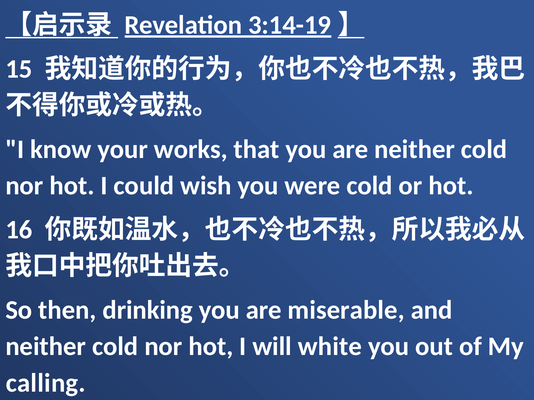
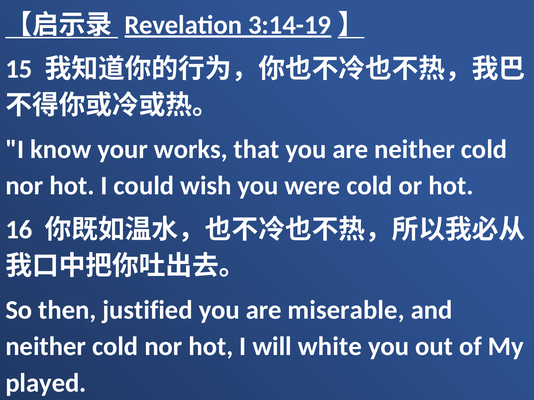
drinking: drinking -> justified (148, 310)
calling: calling -> played (46, 383)
